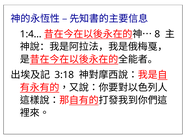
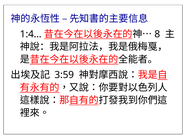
3:18: 3:18 -> 3:59 (64, 75)
